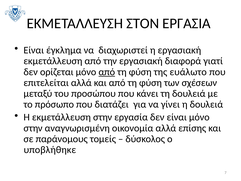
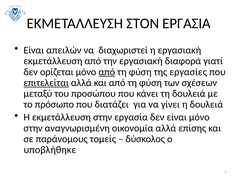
έγκλημα: έγκλημα -> απειλών (64, 50)
ευάλωτο: ευάλωτο -> εργασίες (188, 72)
επιτελείται underline: none -> present (46, 83)
